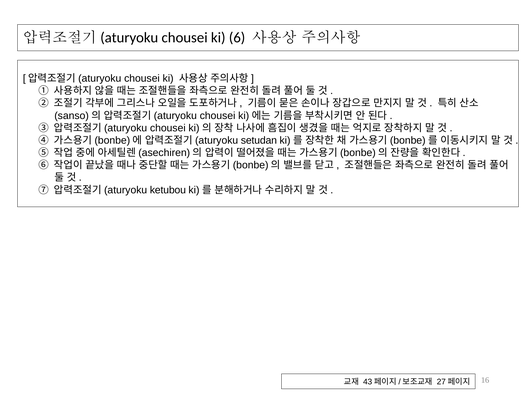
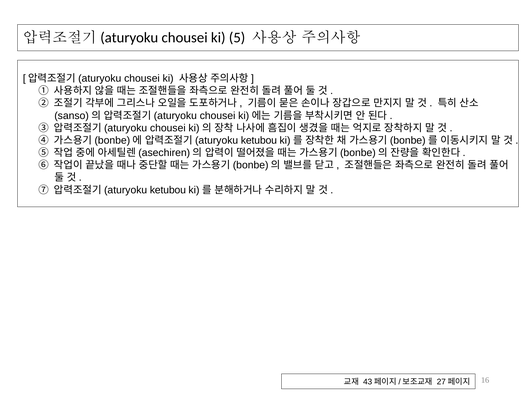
6: 6 -> 5 (237, 38)
setudan: setudan -> ketubou (259, 141)
